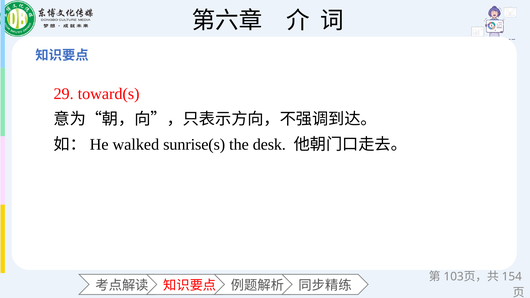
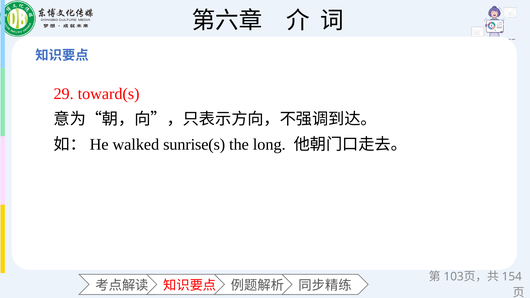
desk: desk -> long (269, 144)
